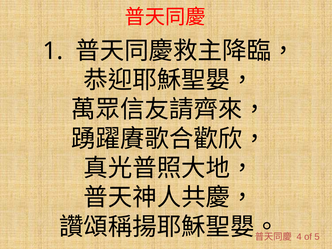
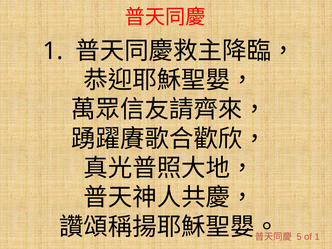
4: 4 -> 5 (299, 237)
of 5: 5 -> 1 (317, 237)
